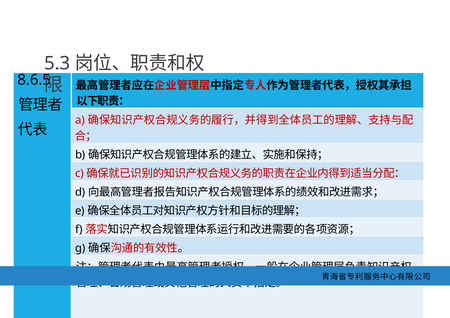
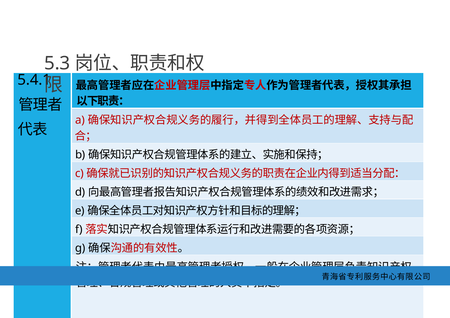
8.6.5: 8.6.5 -> 5.4.1 (34, 80)
